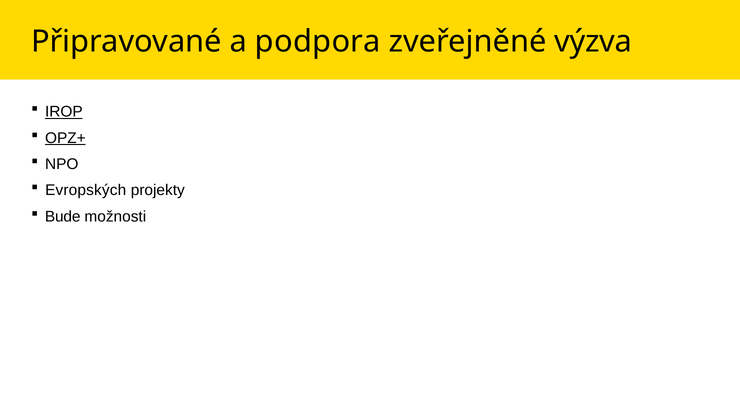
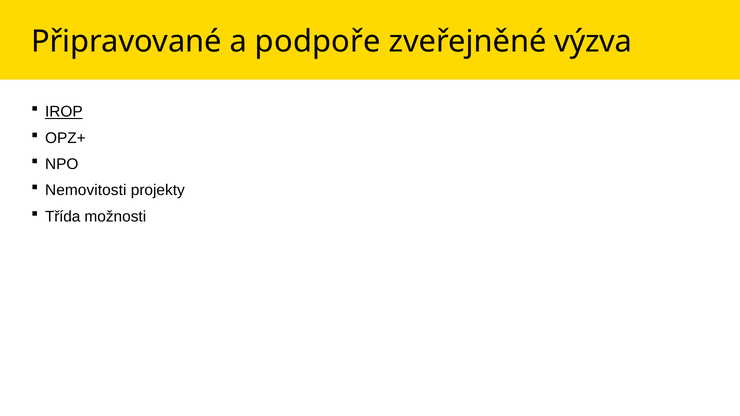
podpora: podpora -> podpoře (318, 42)
OPZ+ underline: present -> none (65, 138)
Evropských: Evropských -> Nemovitosti (86, 190)
Bude: Bude -> Třída (63, 217)
